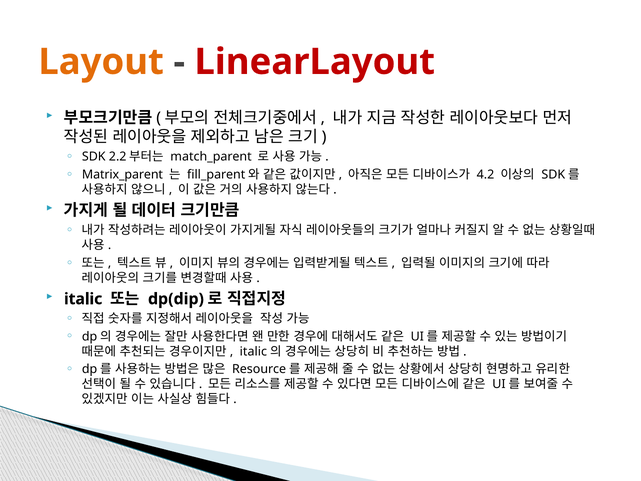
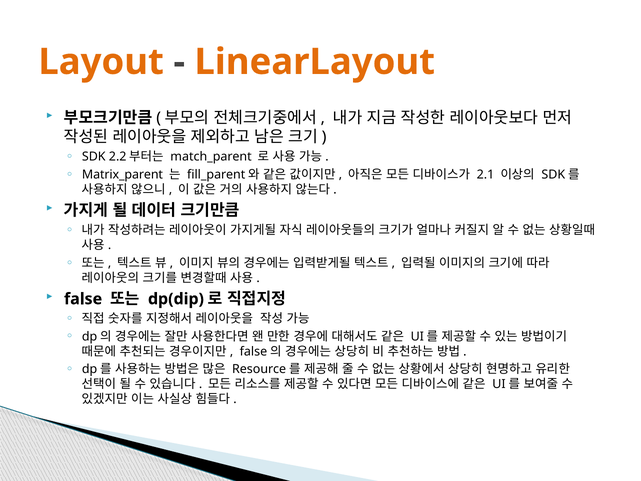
LinearLayout colour: red -> orange (315, 62)
4.2: 4.2 -> 2.1 (486, 175)
italic: italic -> false (83, 299)
italic: italic -> false (253, 351)
